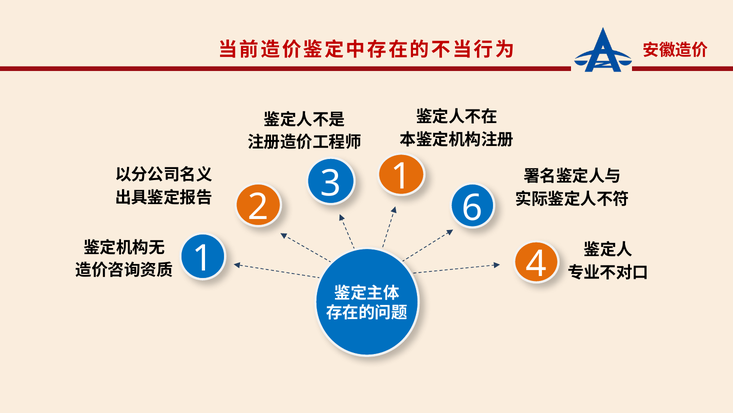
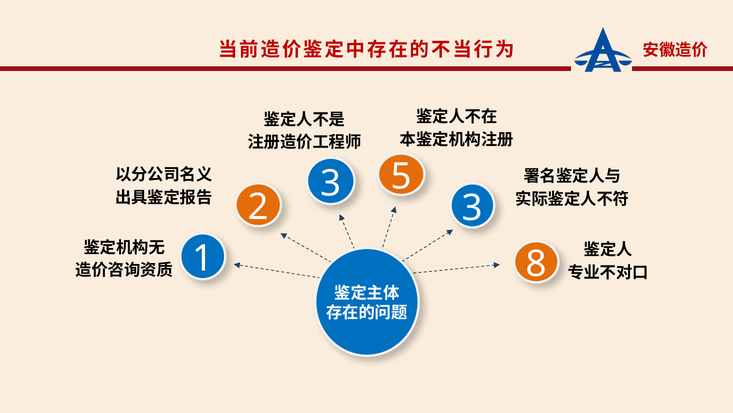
3 1: 1 -> 5 (401, 177)
2 6: 6 -> 3 (472, 208)
4: 4 -> 8 (536, 264)
